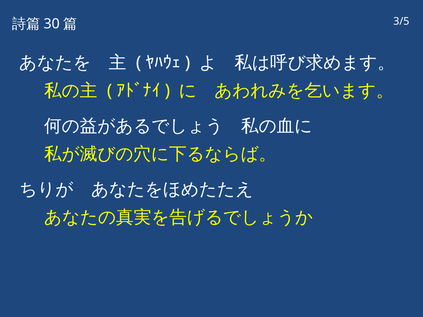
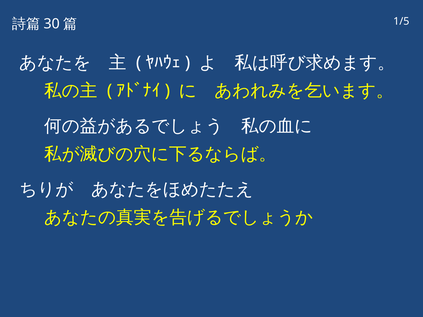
3/5: 3/5 -> 1/5 (401, 21)
